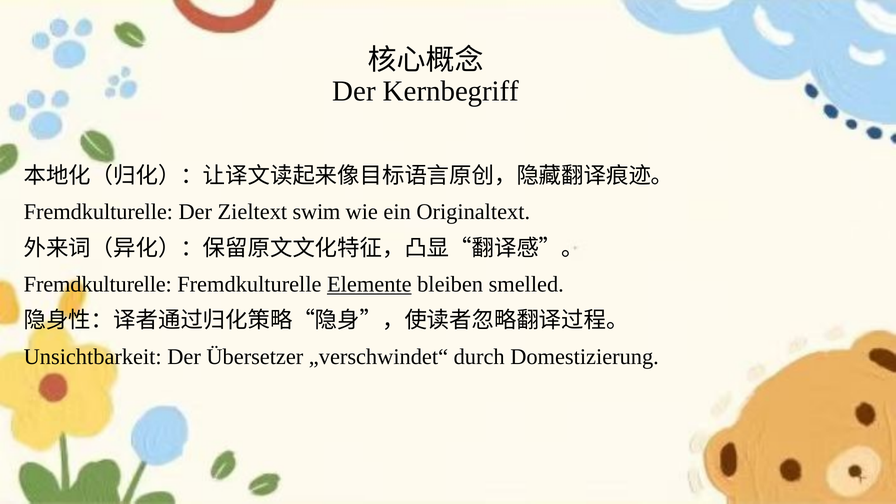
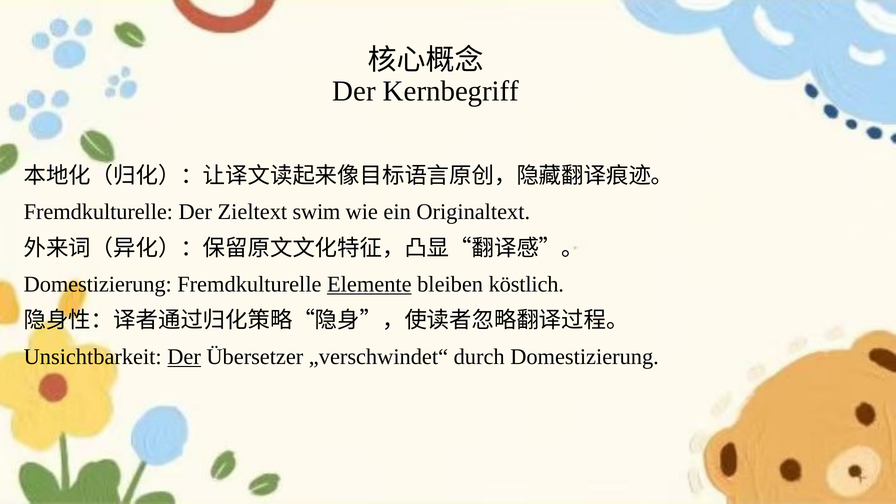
Fremdkulturelle: Fremdkulturelle -> Domestizierung (98, 284)
smelled: smelled -> köstlich (526, 284)
Der underline: none -> present (184, 357)
